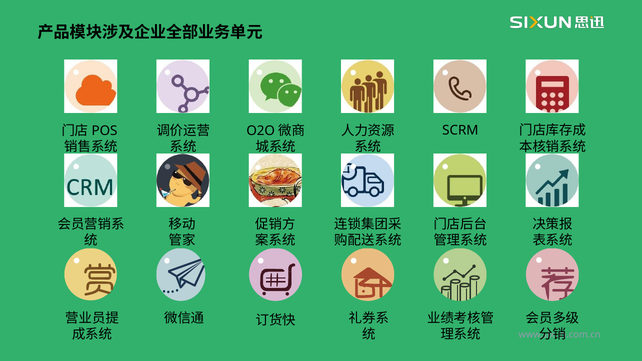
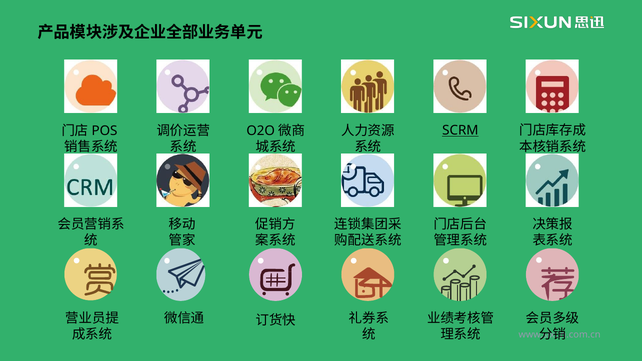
SCRM underline: none -> present (460, 131)
